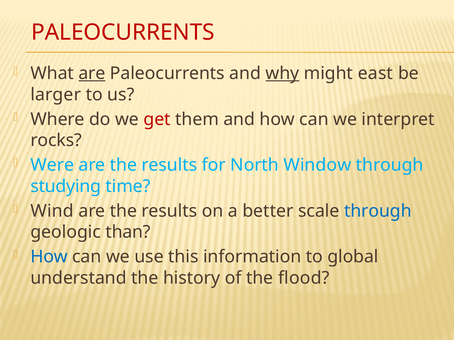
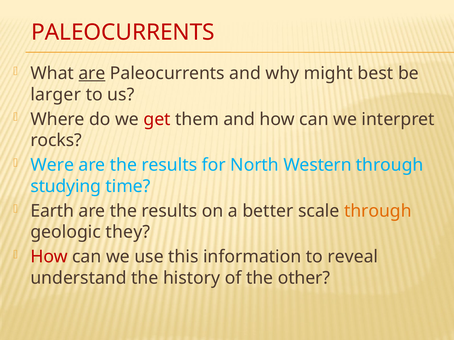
why underline: present -> none (282, 73)
east: east -> best (375, 73)
Window: Window -> Western (318, 165)
Wind: Wind -> Earth (52, 211)
through colour: blue -> orange (378, 211)
than: than -> they (128, 232)
How colour: blue -> red (49, 257)
global: global -> reveal (353, 257)
flood: flood -> other (304, 278)
